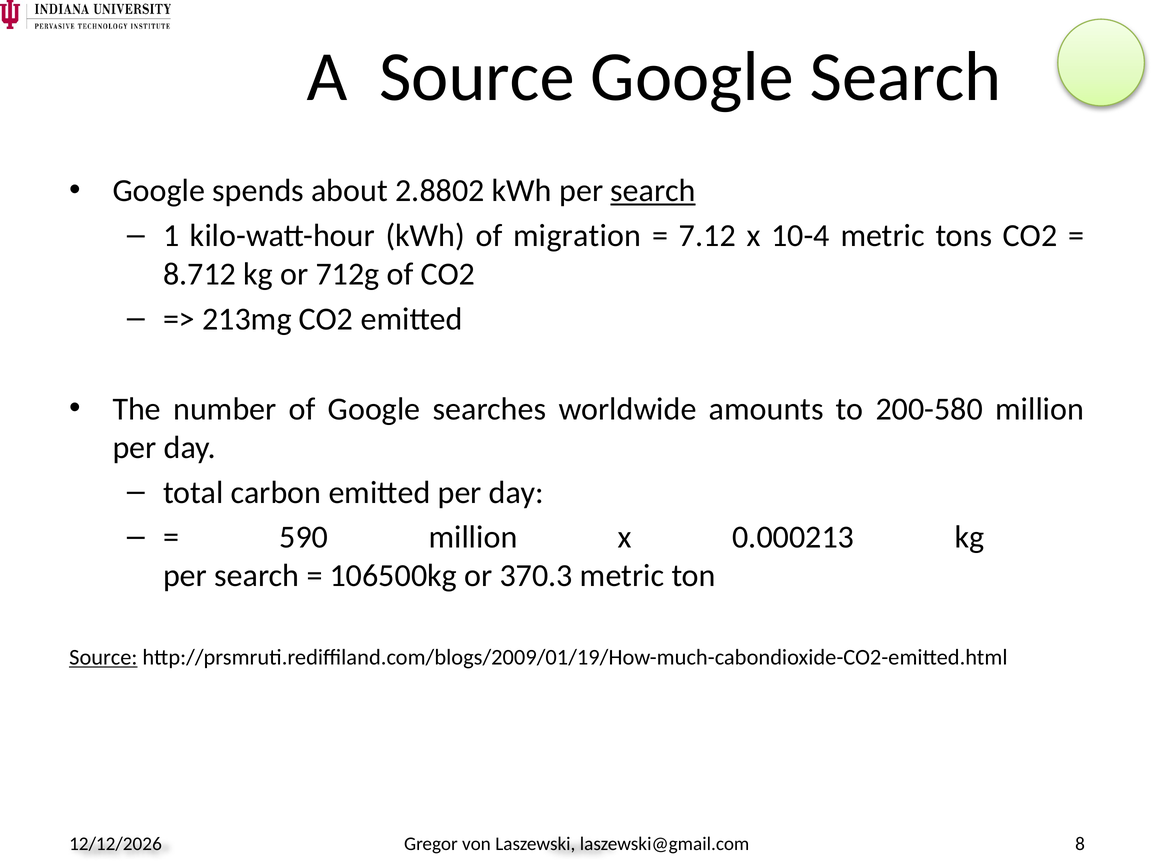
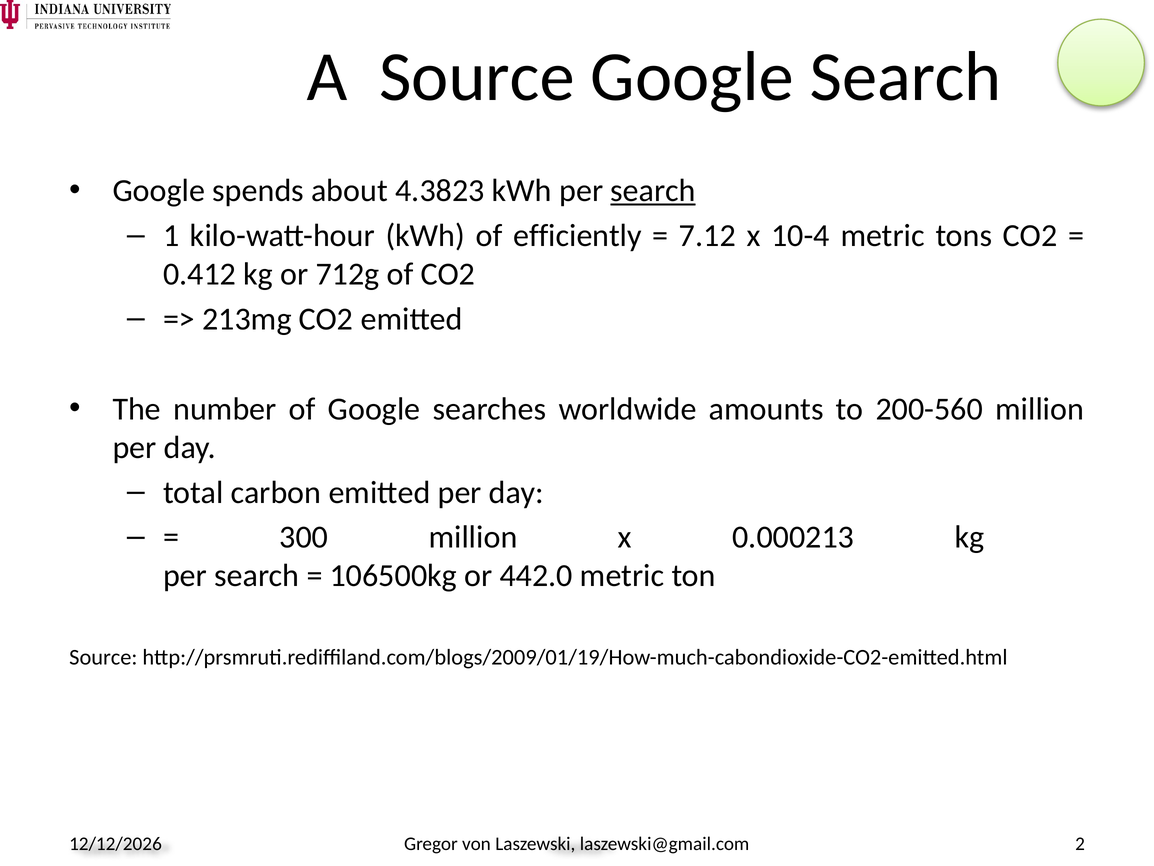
2.8802: 2.8802 -> 4.3823 (440, 191)
migration: migration -> efficiently (577, 236)
8.712: 8.712 -> 0.412 (200, 274)
200-580: 200-580 -> 200-560 (929, 409)
590: 590 -> 300 (304, 537)
370.3: 370.3 -> 442.0 (536, 576)
Source underline: present -> none (103, 657)
8: 8 -> 2 (1080, 844)
